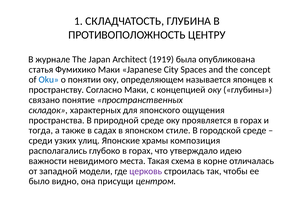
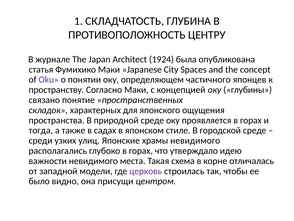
1919: 1919 -> 1924 (161, 59)
Oku colour: blue -> purple (49, 79)
называется: называется -> частичного (208, 79)
храмы композиция: композиция -> невидимого (195, 140)
